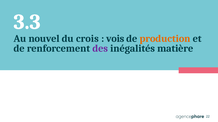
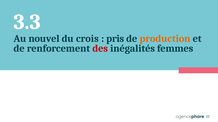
vois: vois -> pris (115, 39)
des colour: purple -> red (100, 49)
matière: matière -> femmes (175, 49)
